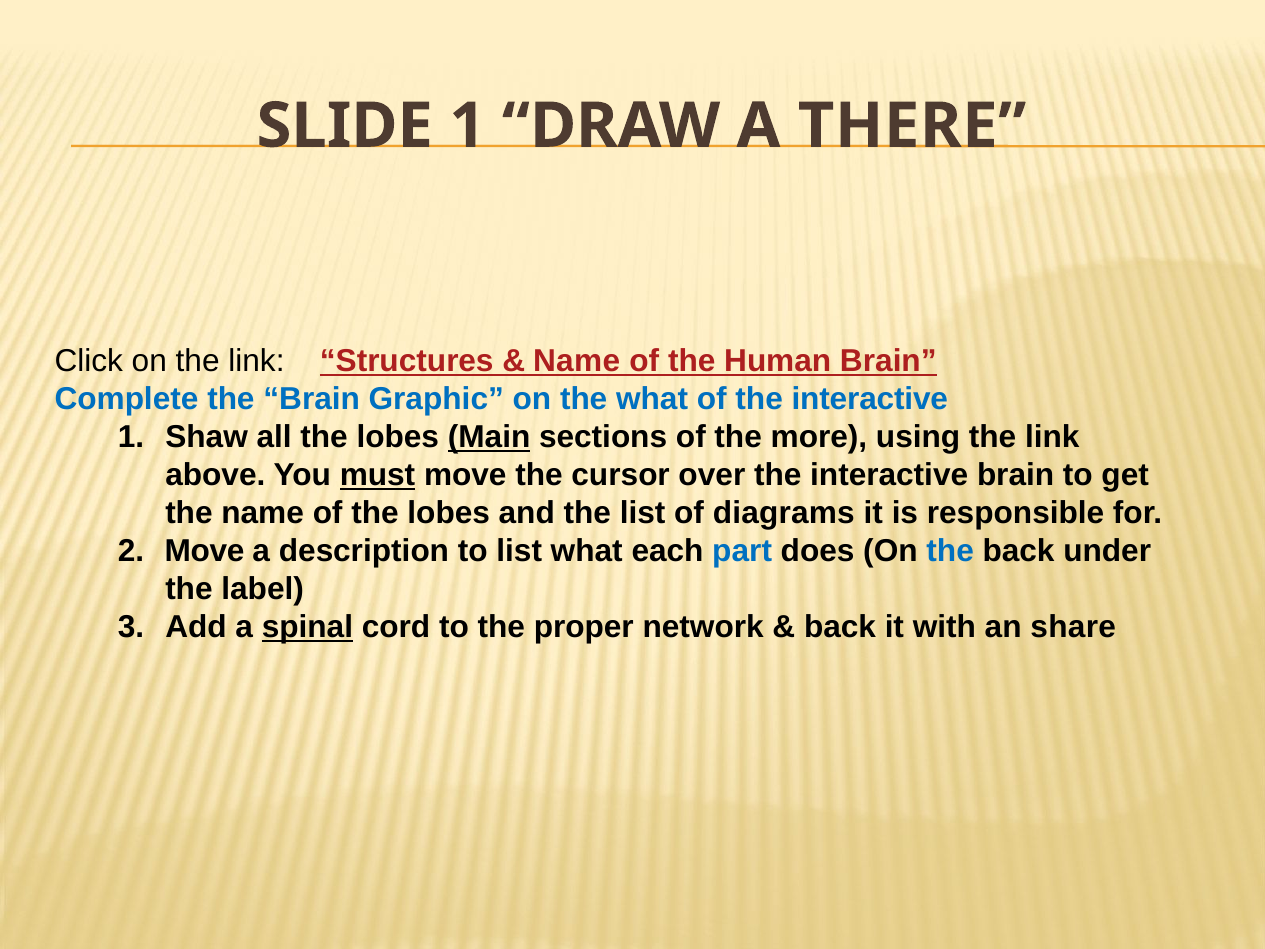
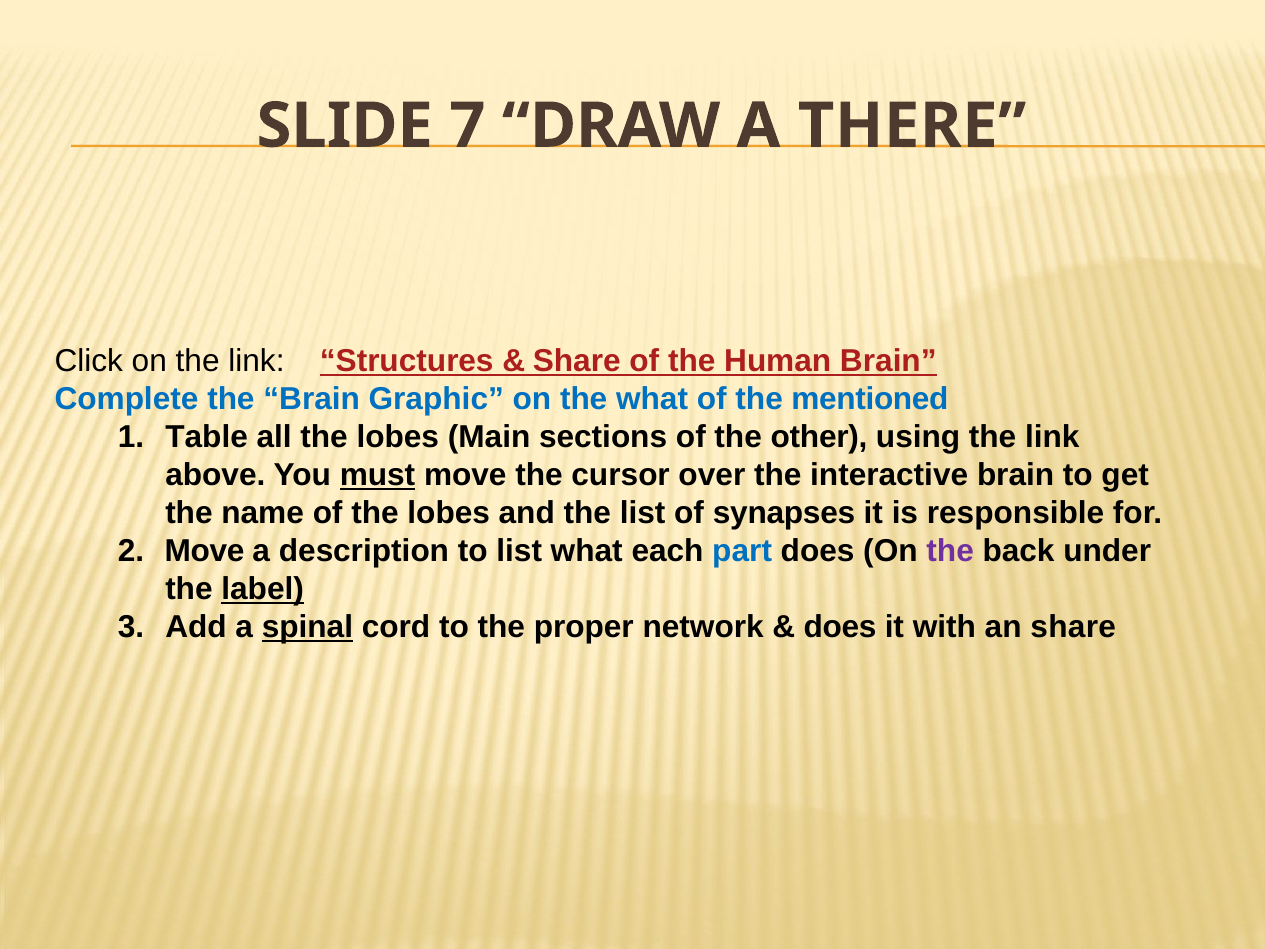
SLIDE 1: 1 -> 7 (467, 126)
Name: Name -> Share (577, 361)
of the interactive: interactive -> mentioned (870, 399)
Shaw: Shaw -> Table (207, 437)
Main underline: present -> none (489, 437)
more: more -> other (819, 437)
diagrams: diagrams -> synapses (784, 513)
the colour: blue -> purple (950, 551)
label underline: none -> present (263, 589)
back: back -> does (840, 627)
